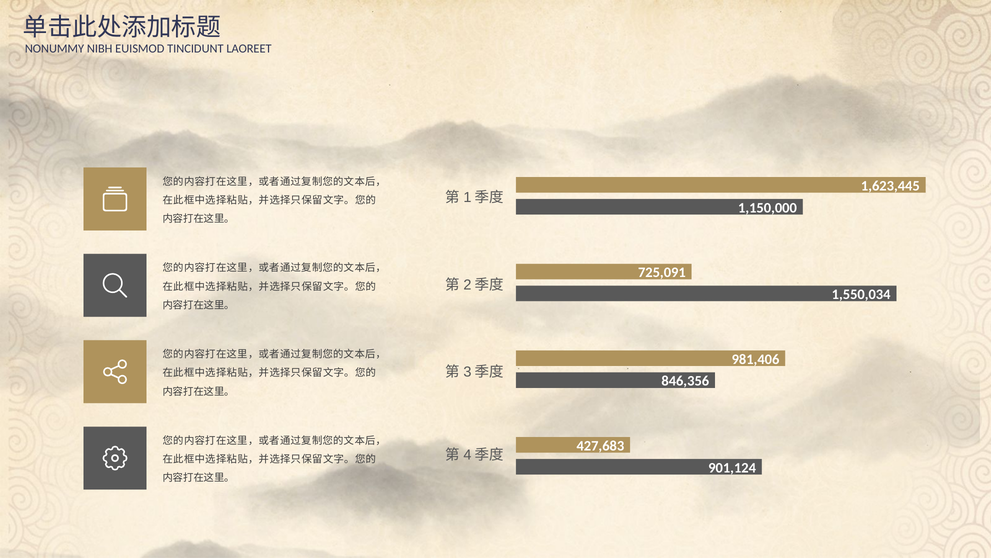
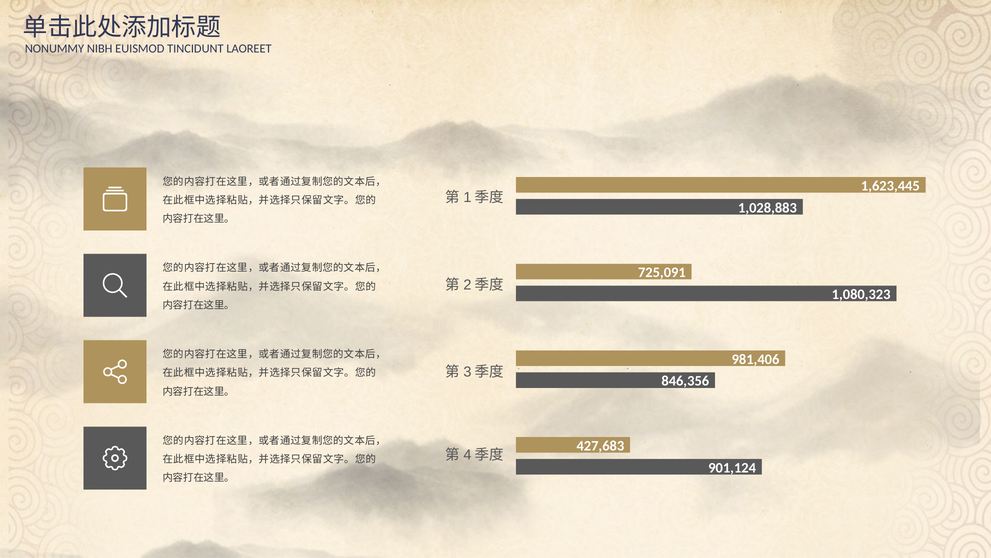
1,150,000: 1,150,000 -> 1,028,883 (767, 208)
1,550,034: 1,550,034 -> 1,080,323 (861, 294)
